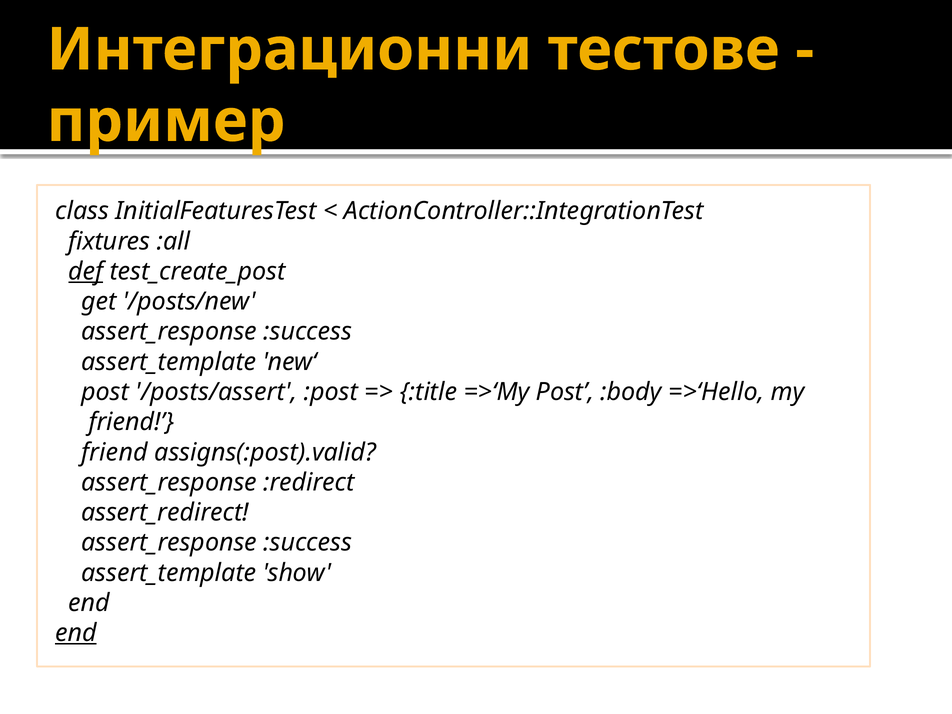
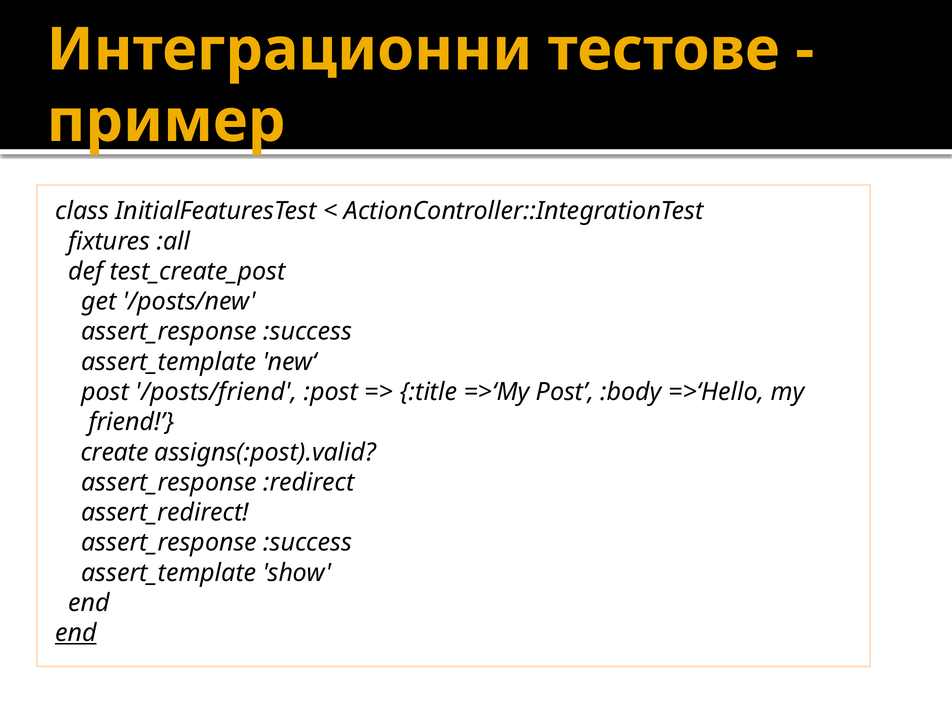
def underline: present -> none (86, 271)
/posts/assert: /posts/assert -> /posts/friend (216, 392)
friend: friend -> create (115, 452)
